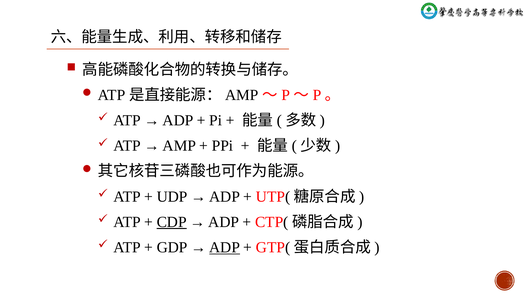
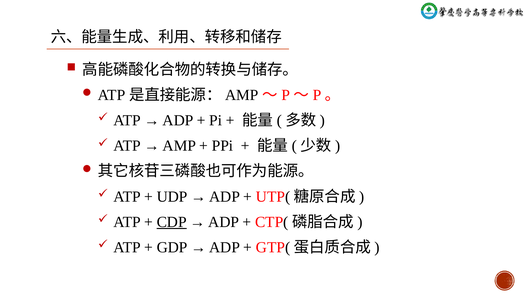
ADP underline: present -> none (225, 247)
